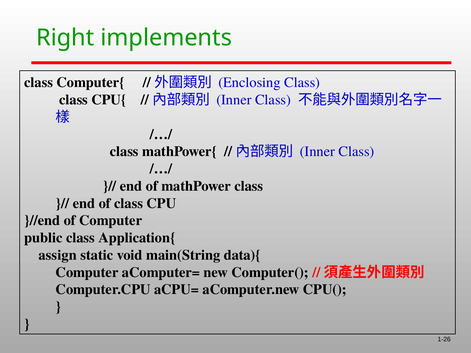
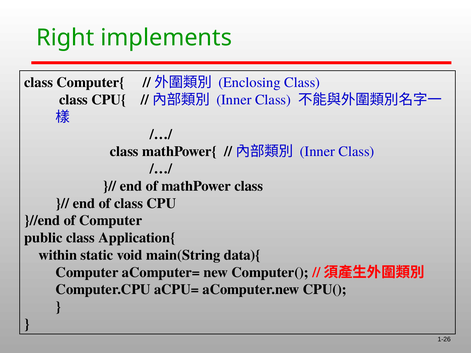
assign: assign -> within (58, 255)
